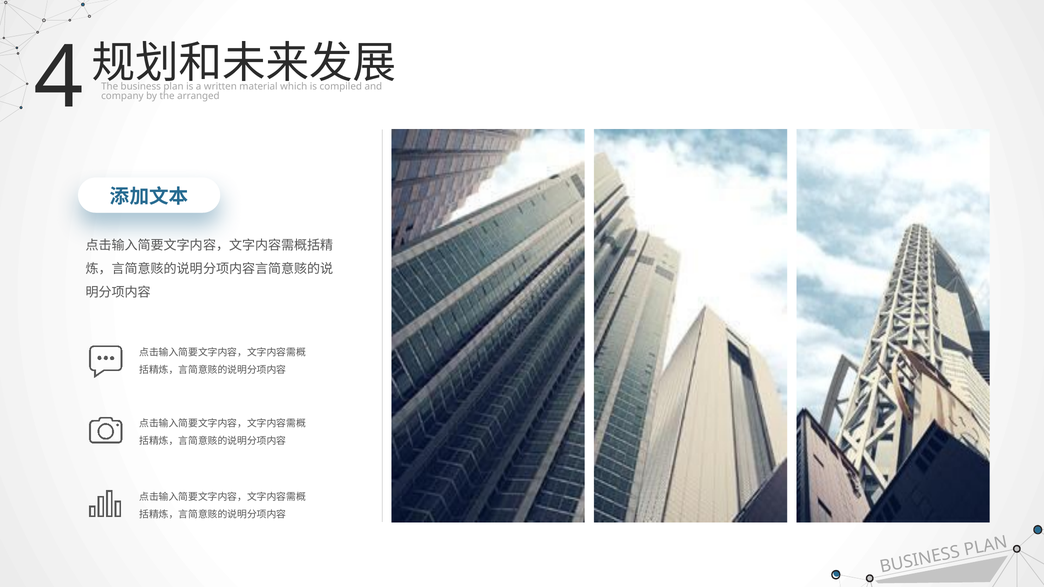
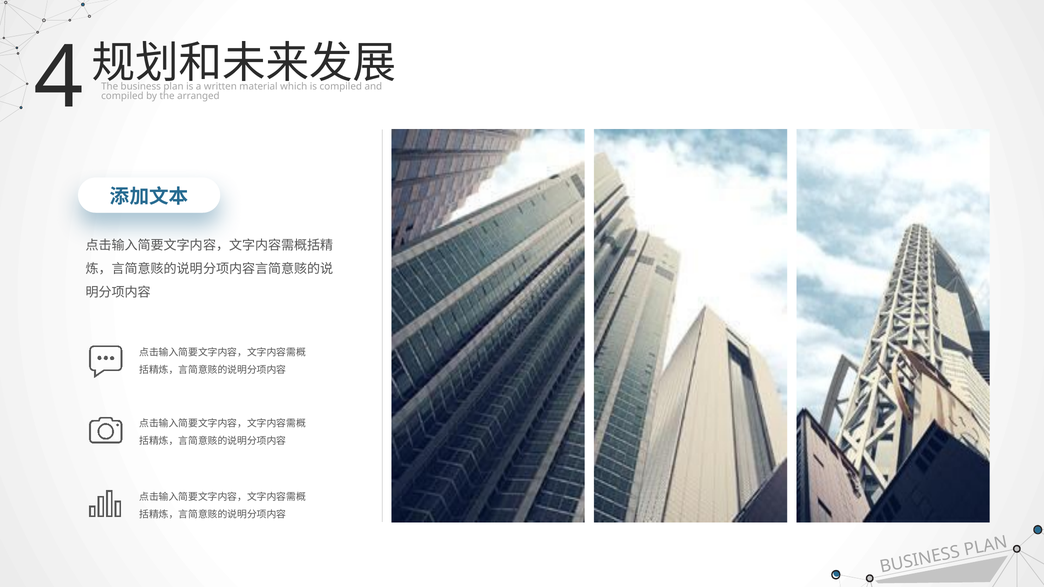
company: company -> compiled (122, 96)
